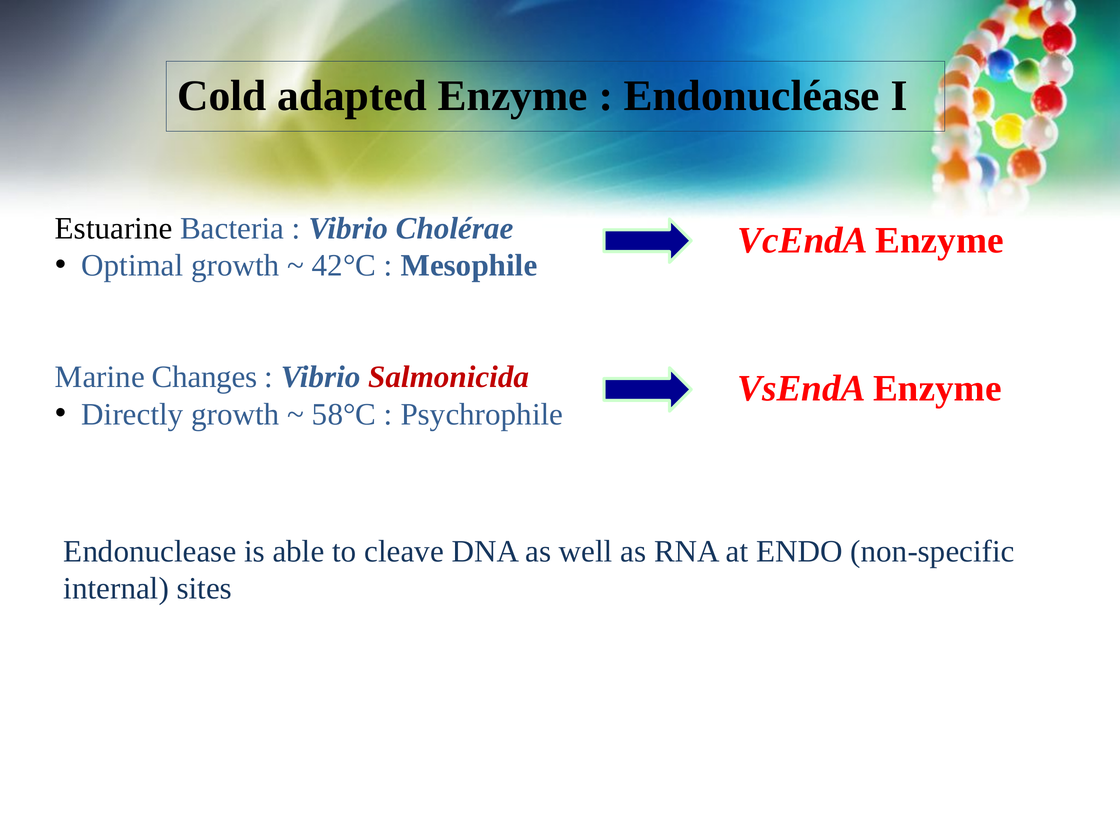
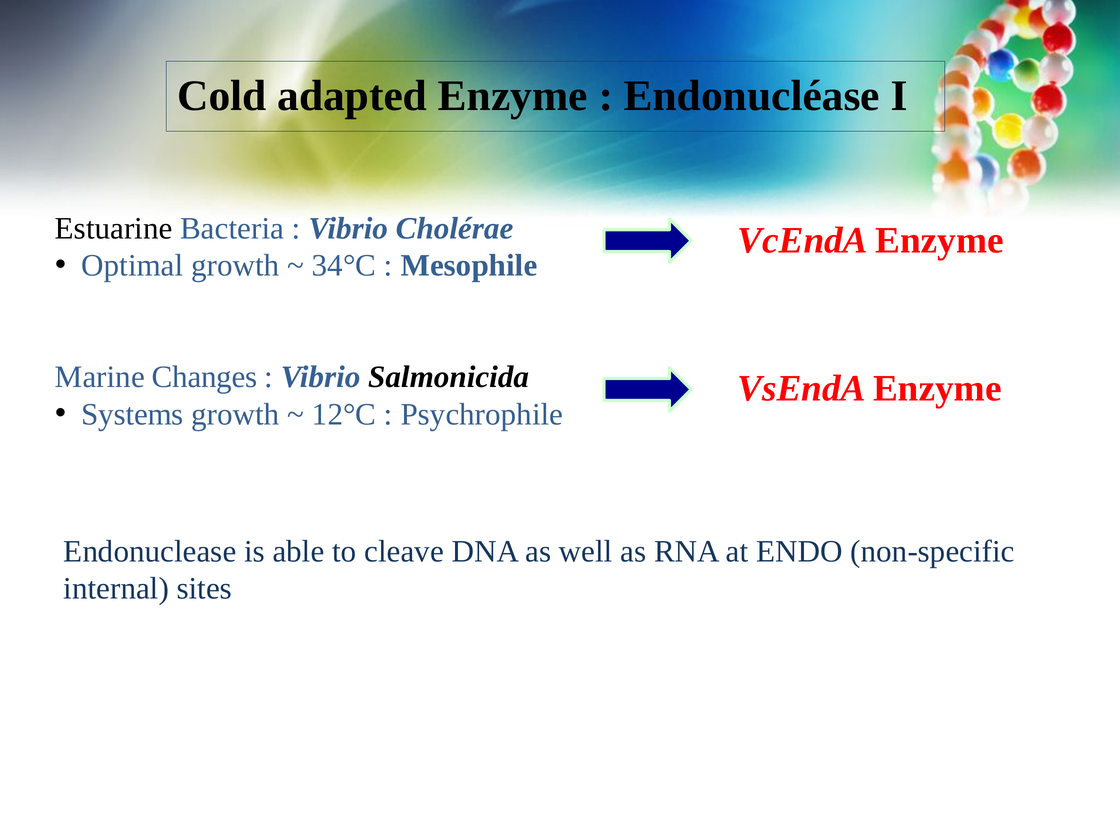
42°C: 42°C -> 34°C (344, 266)
Salmonicida colour: red -> black (449, 377)
Directly: Directly -> Systems (133, 414)
58°C: 58°C -> 12°C (344, 414)
